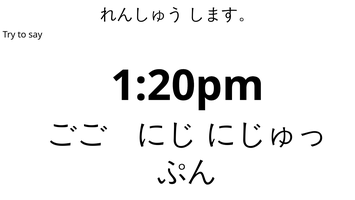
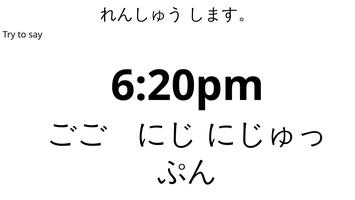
1:20pm: 1:20pm -> 6:20pm (187, 86)
